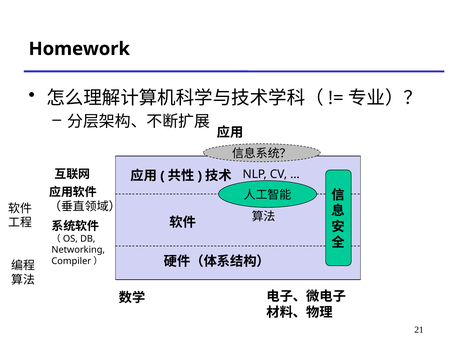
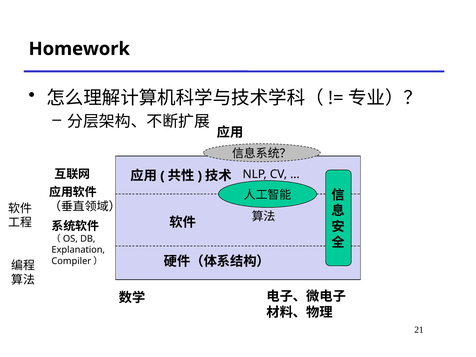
Networking: Networking -> Explanation (78, 250)
